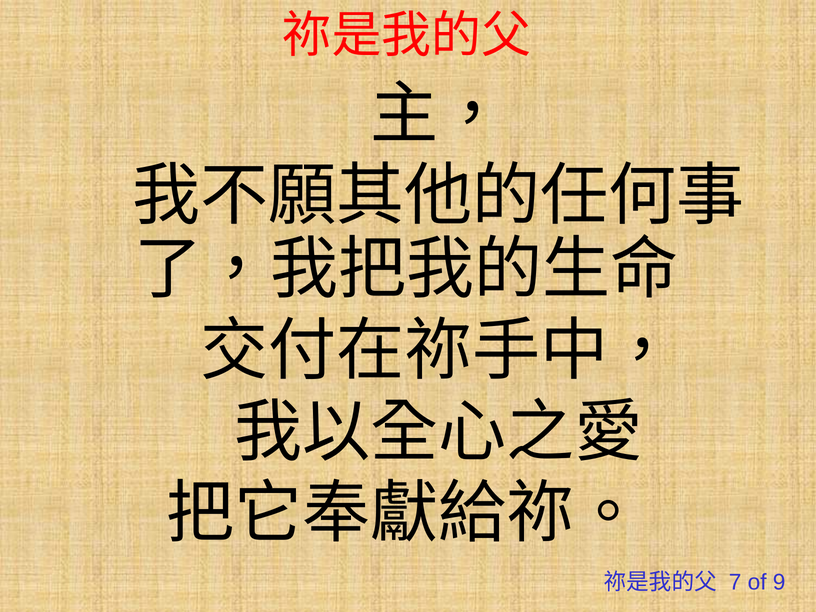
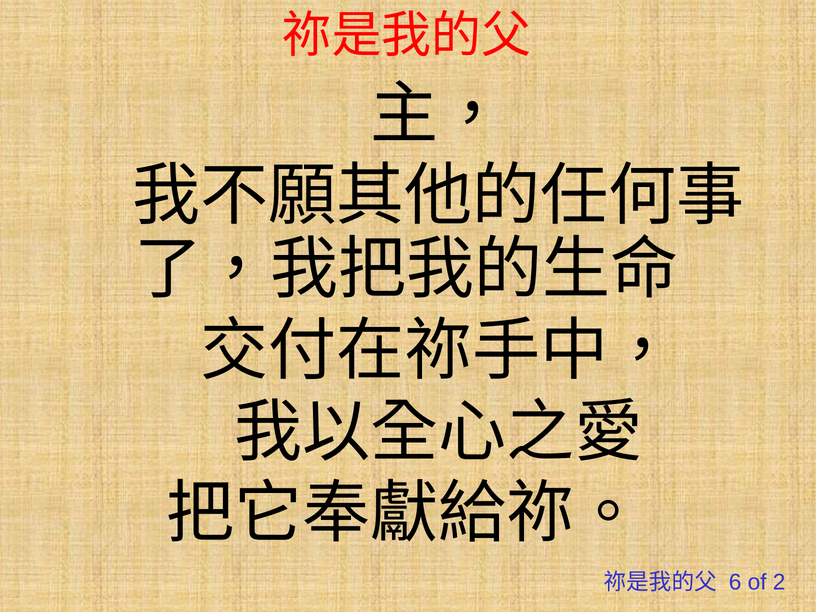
7: 7 -> 6 (735, 582)
9: 9 -> 2 (779, 582)
